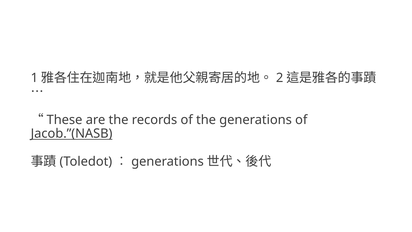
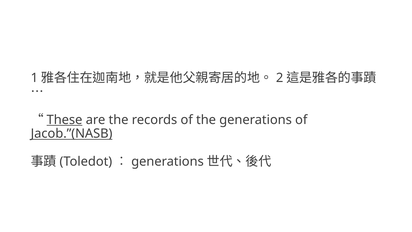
These underline: none -> present (65, 120)
